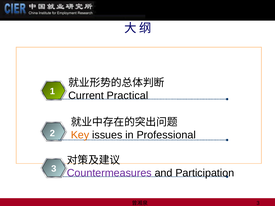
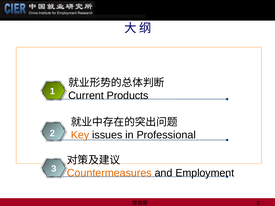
Practical: Practical -> Products (128, 96)
Countermeasures colour: purple -> orange (109, 173)
Participation: Participation -> Employment (205, 173)
